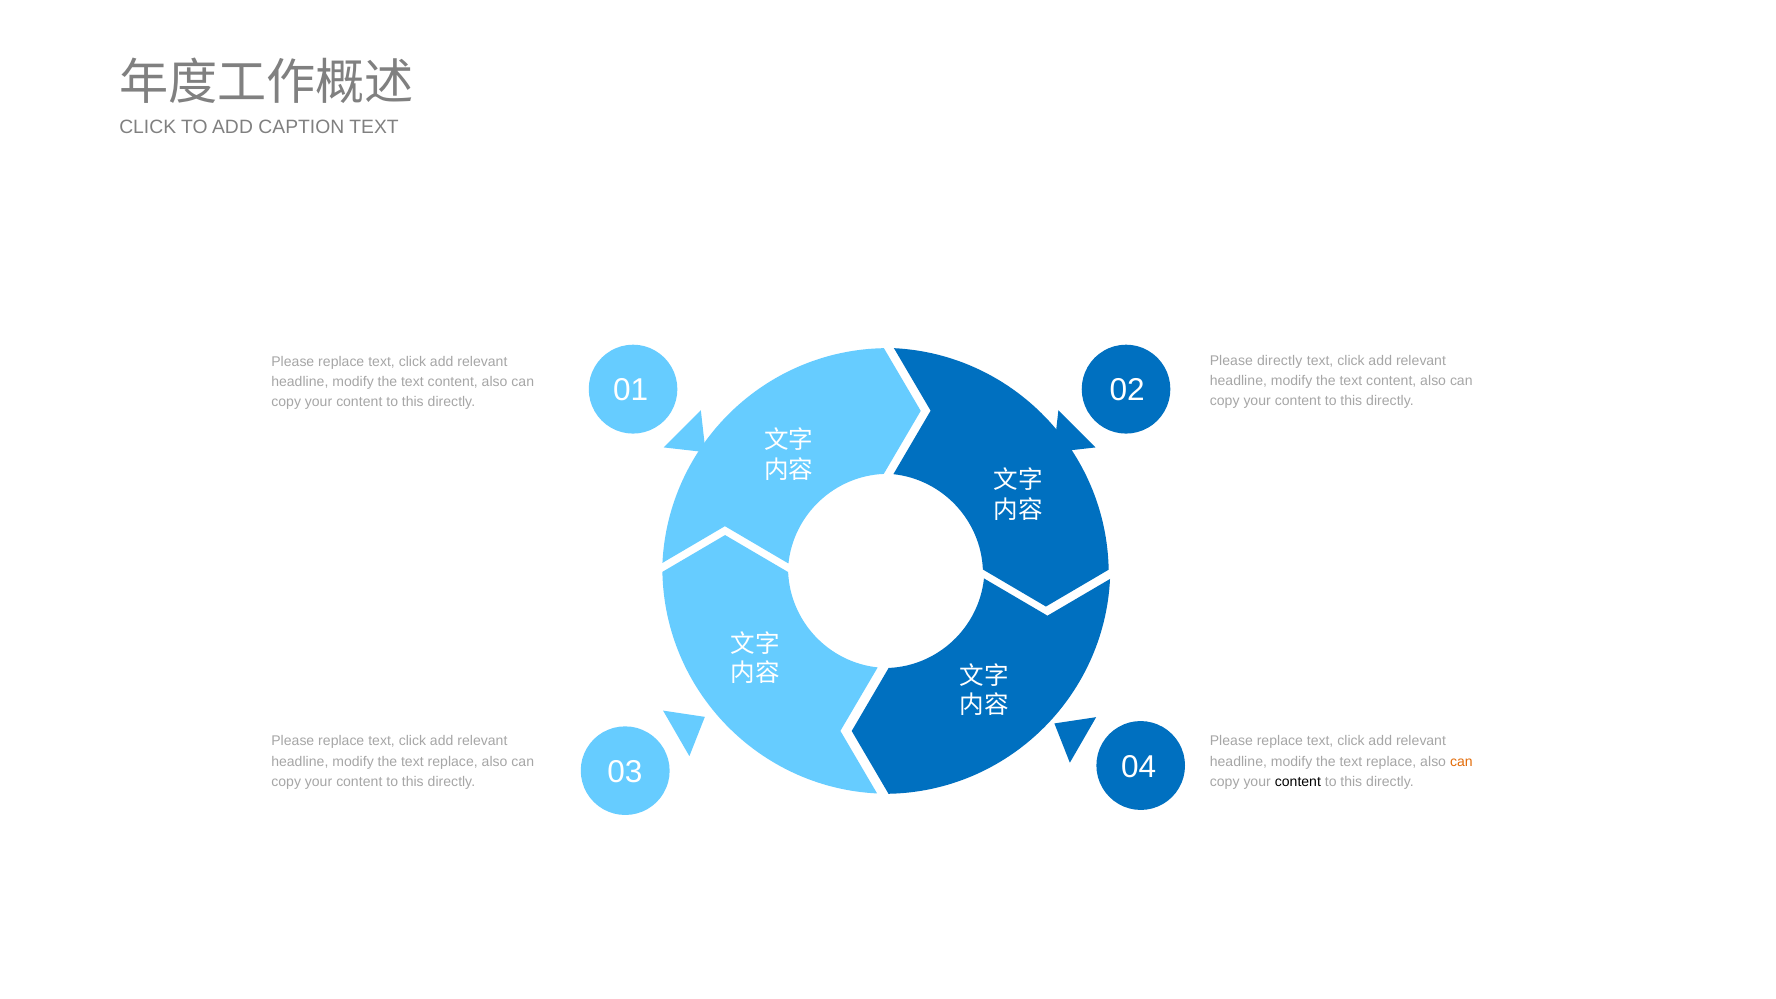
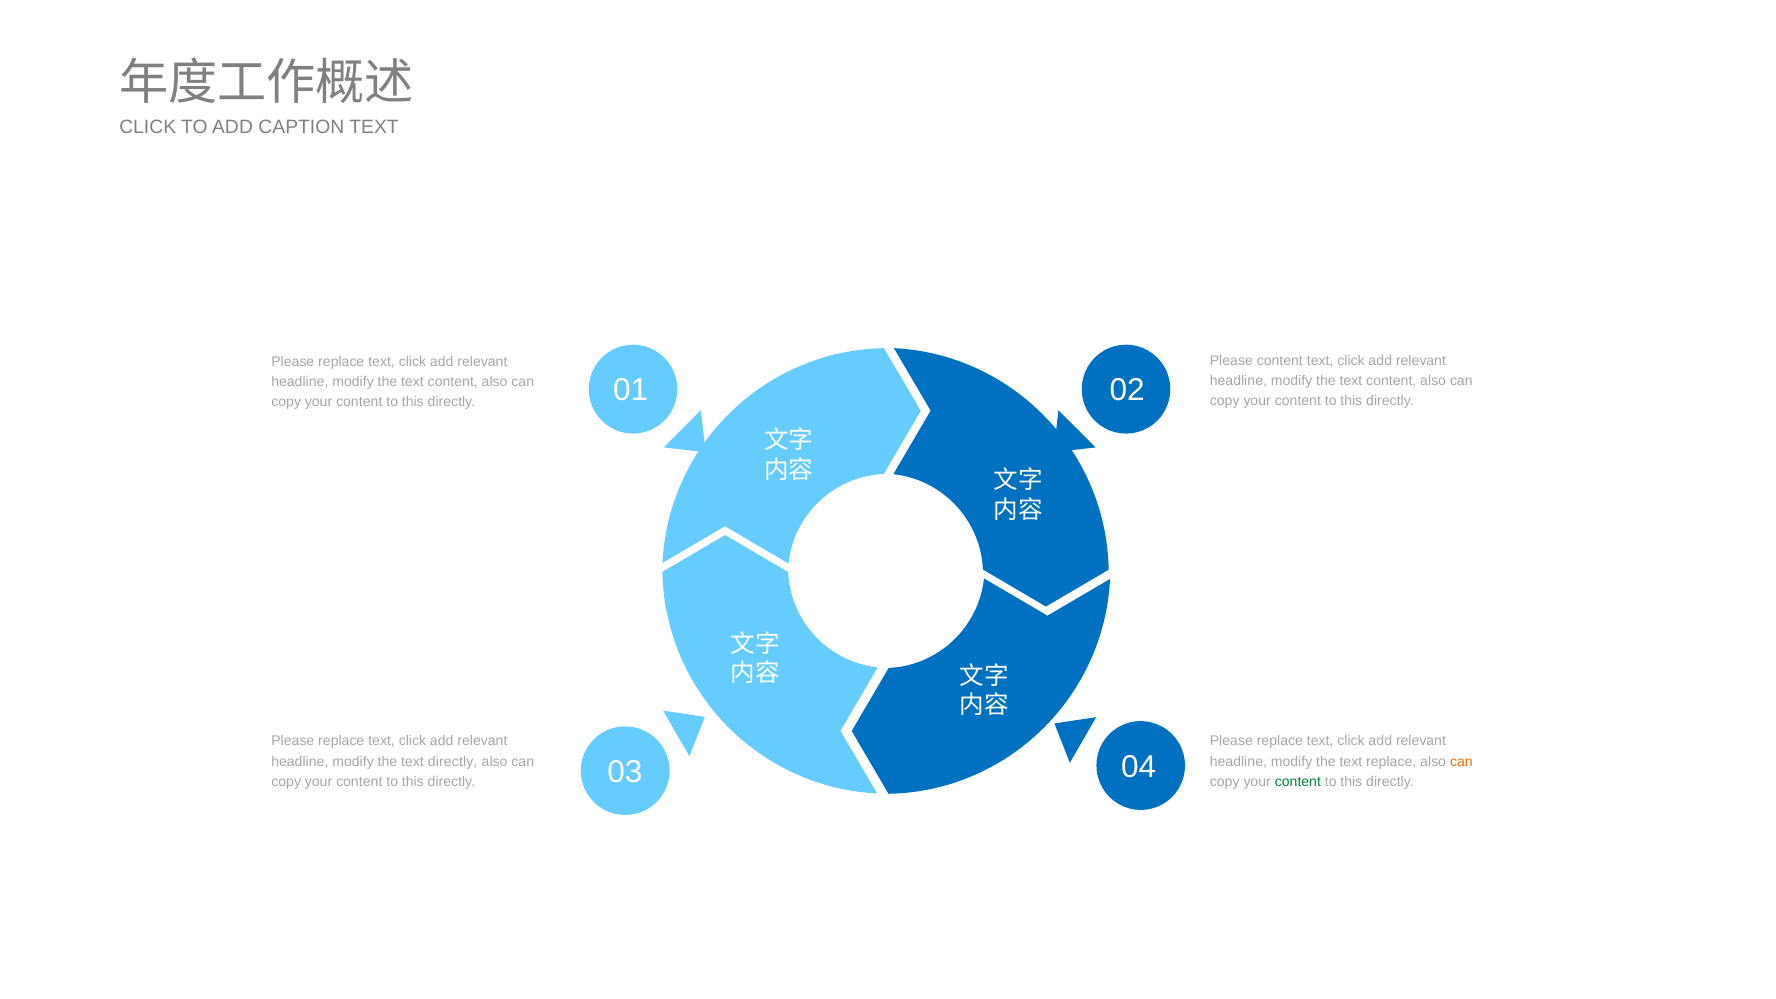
Please directly: directly -> content (1280, 361)
replace: replace -> directly (453, 761)
content colour: black -> green (1298, 782)
